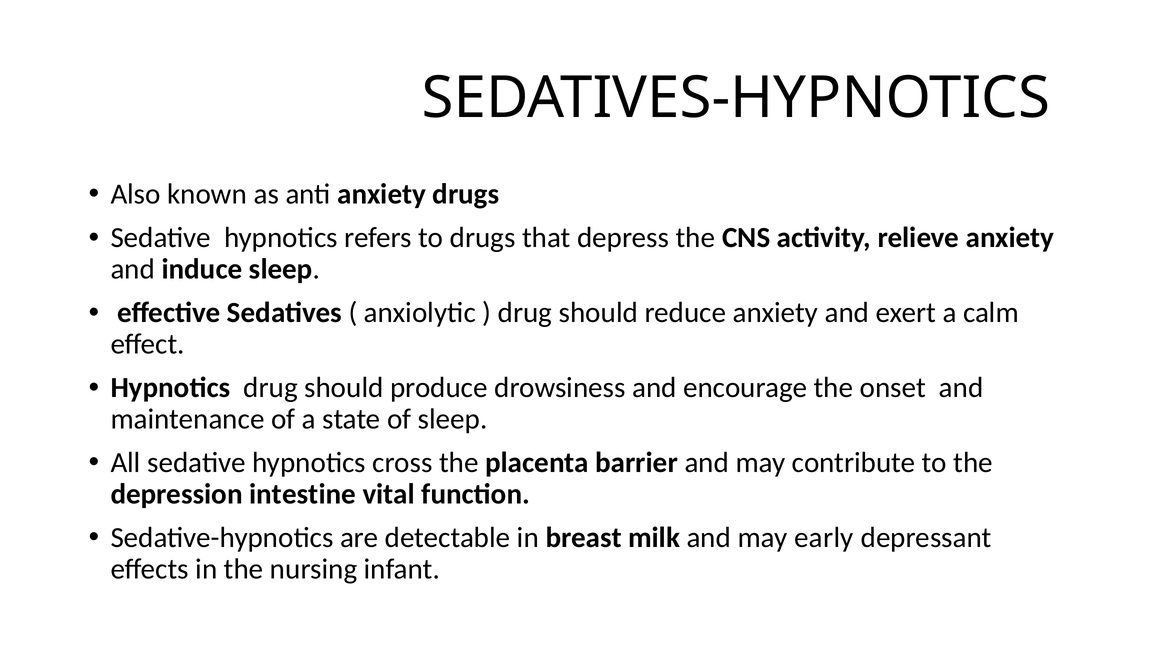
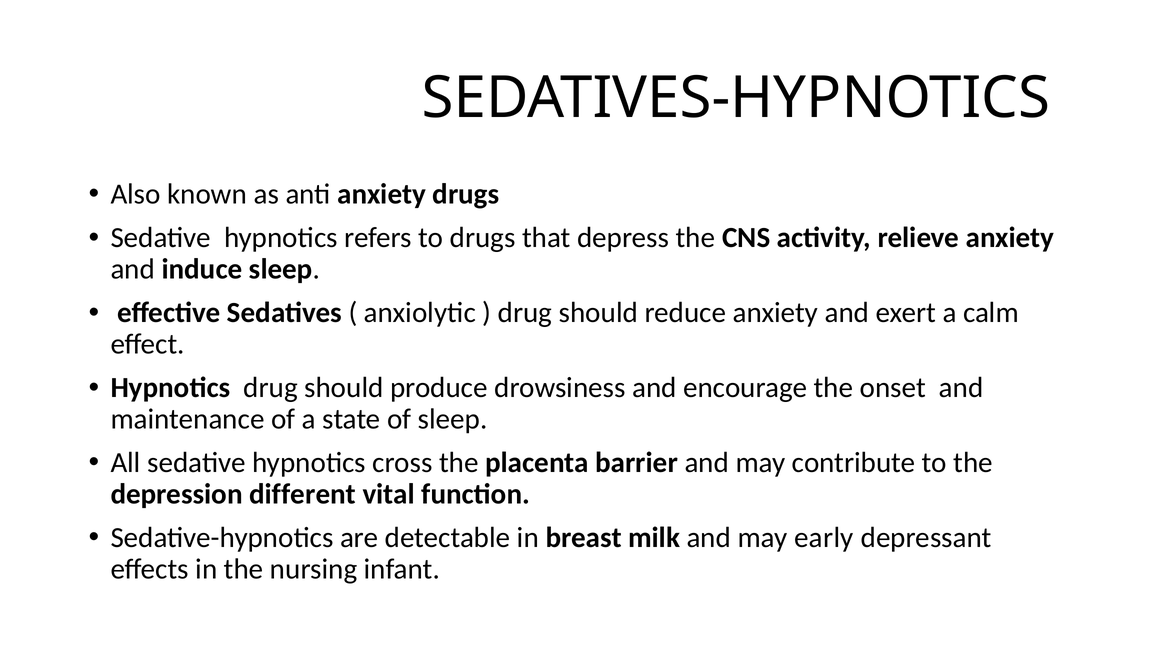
intestine: intestine -> different (303, 494)
